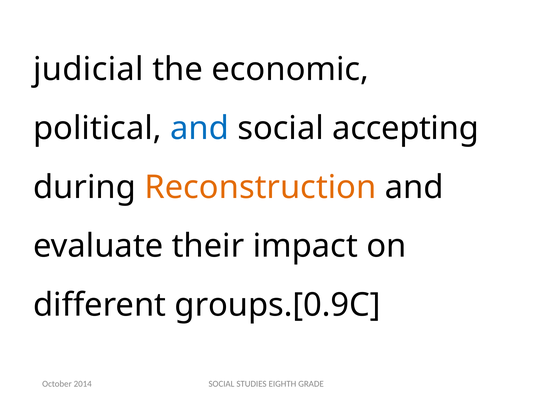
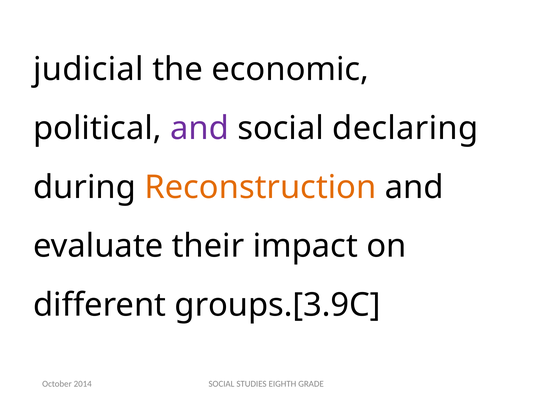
and colour: blue -> purple (199, 128)
accepting: accepting -> declaring (405, 128)
groups.[0.9C: groups.[0.9C -> groups.[3.9C (278, 305)
